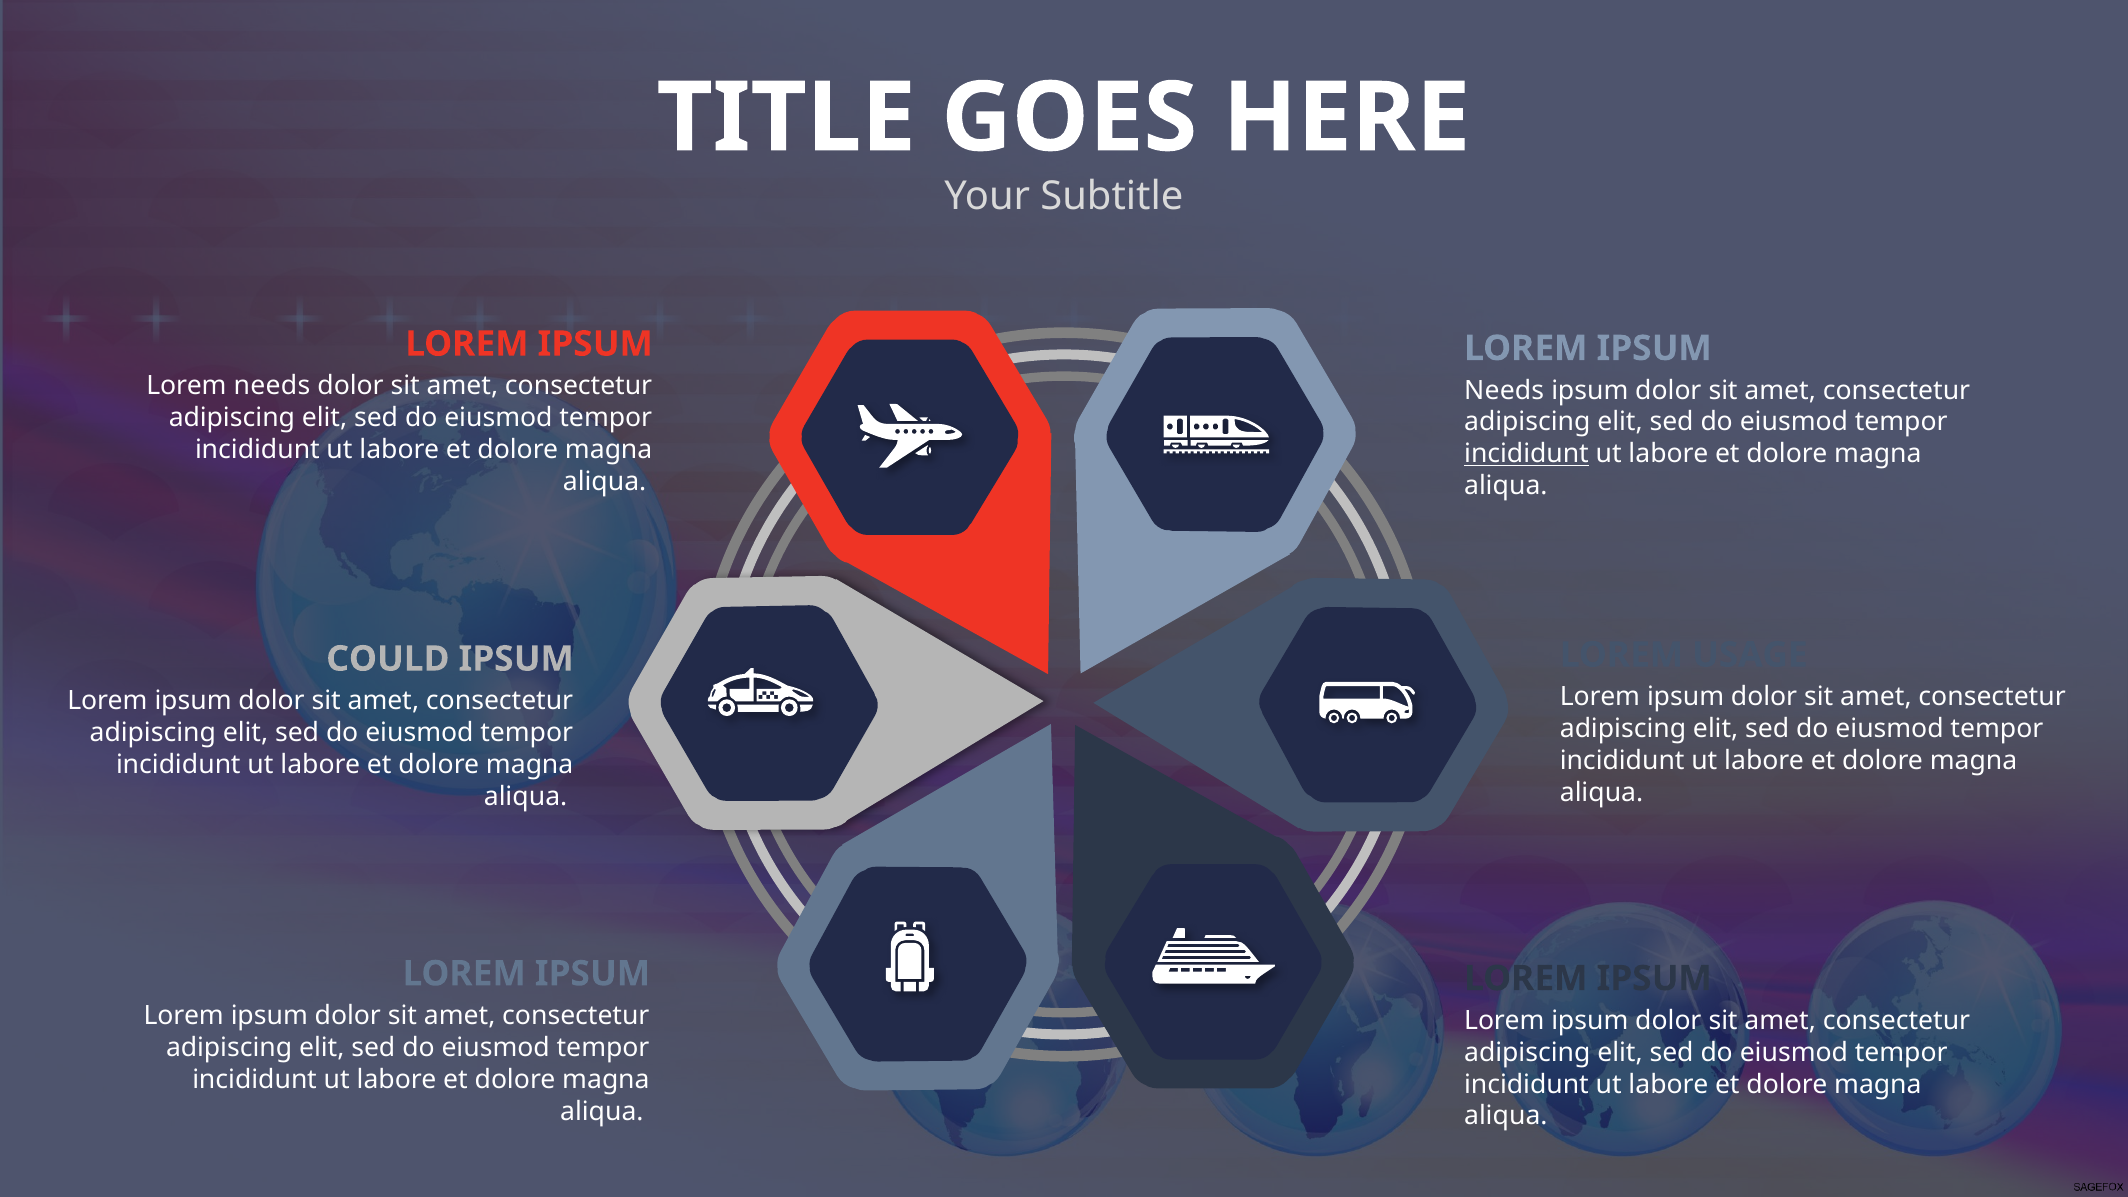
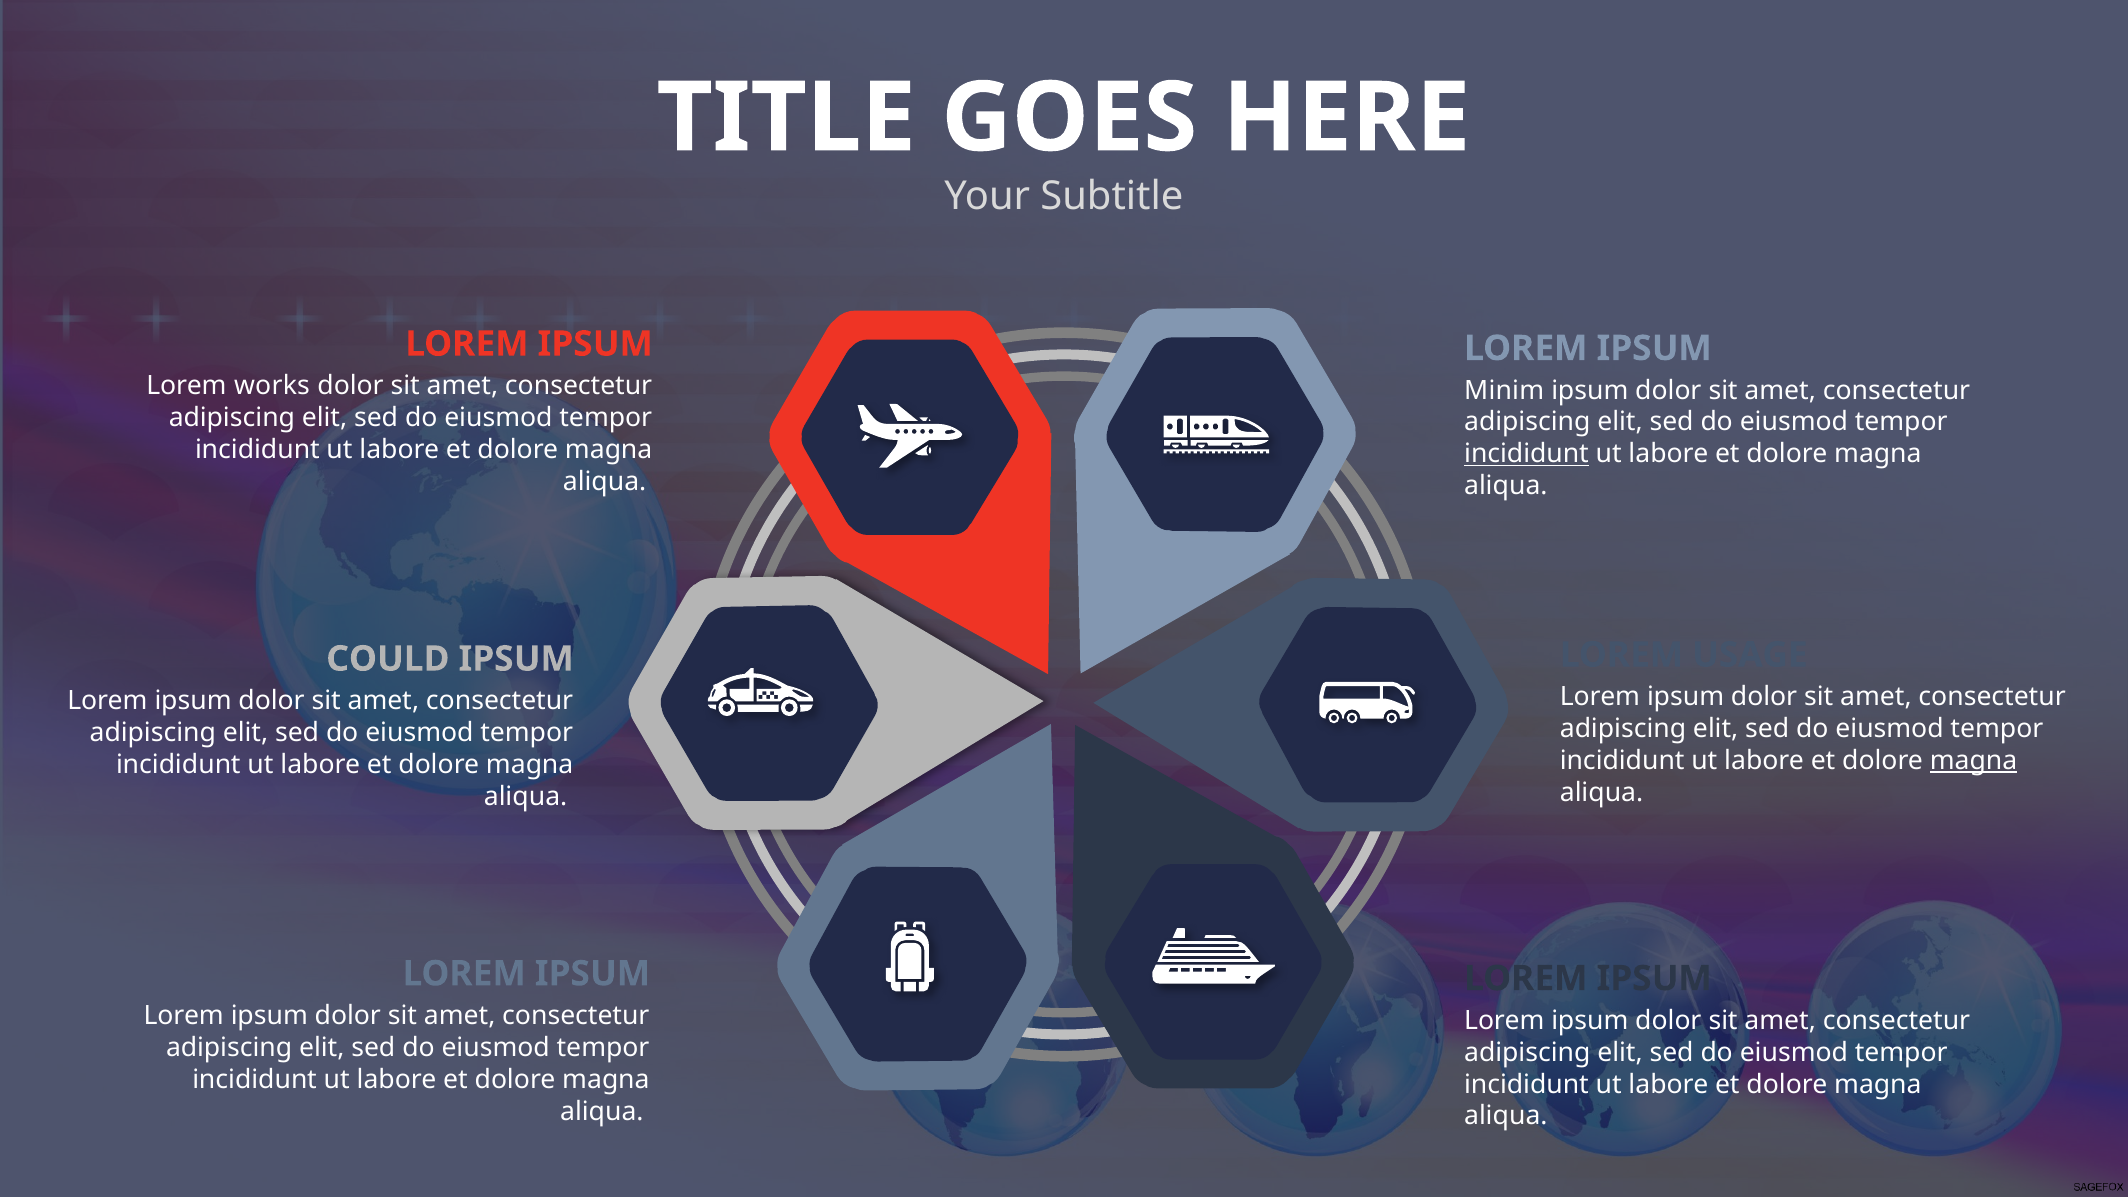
Lorem needs: needs -> works (272, 386)
Needs: Needs -> Minim (1504, 390)
magna underline: none -> present (1973, 761)
